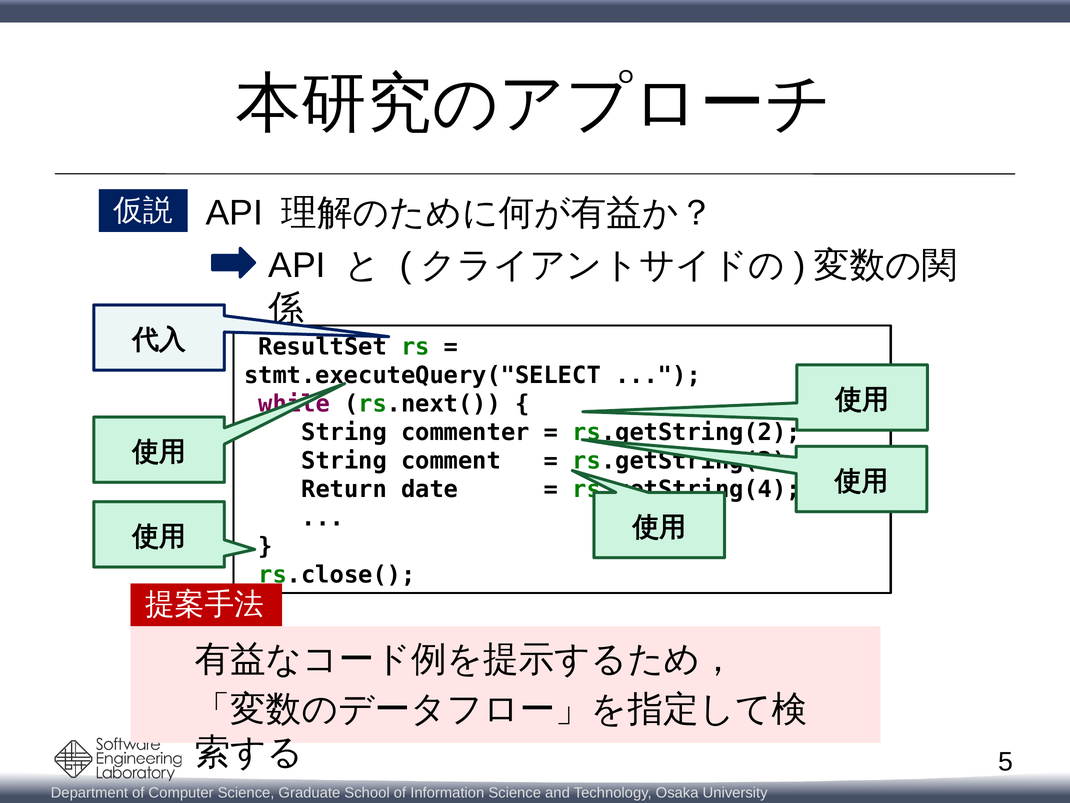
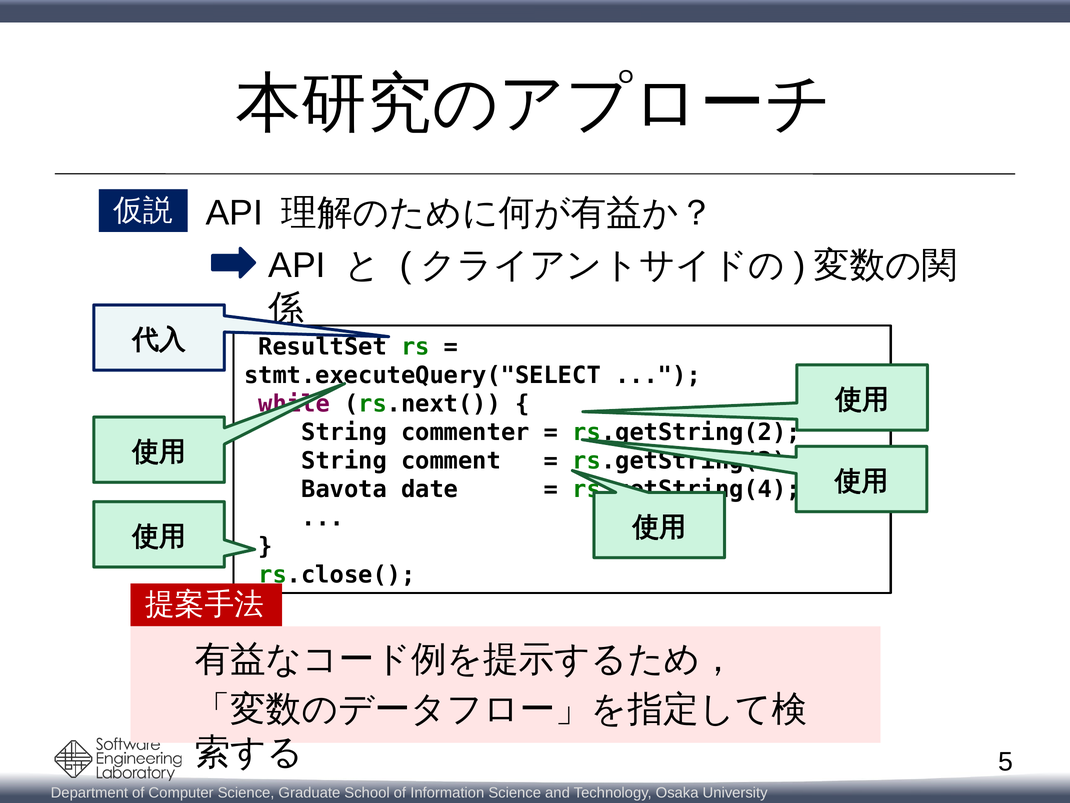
Return: Return -> Bavota (344, 489)
